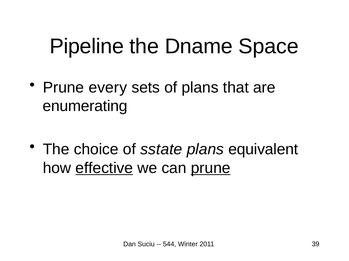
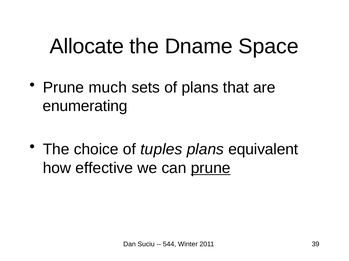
Pipeline: Pipeline -> Allocate (87, 47)
every: every -> much (108, 88)
sstate: sstate -> tuples (161, 150)
effective underline: present -> none (104, 168)
